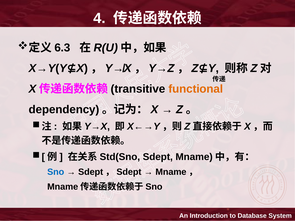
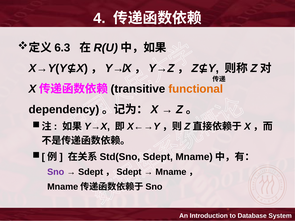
Sno colour: blue -> purple (56, 172)
